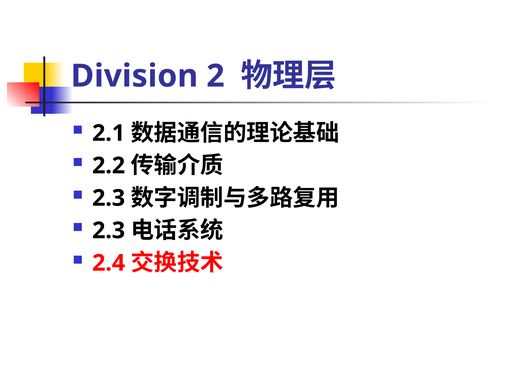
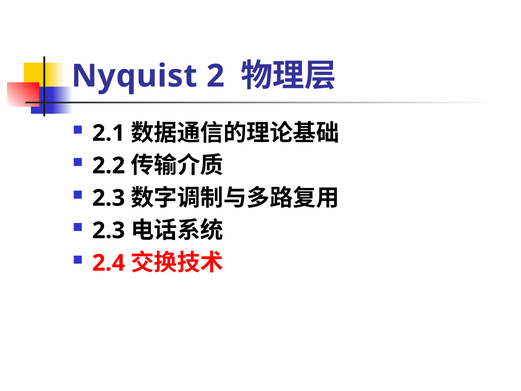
Division: Division -> Nyquist (134, 76)
